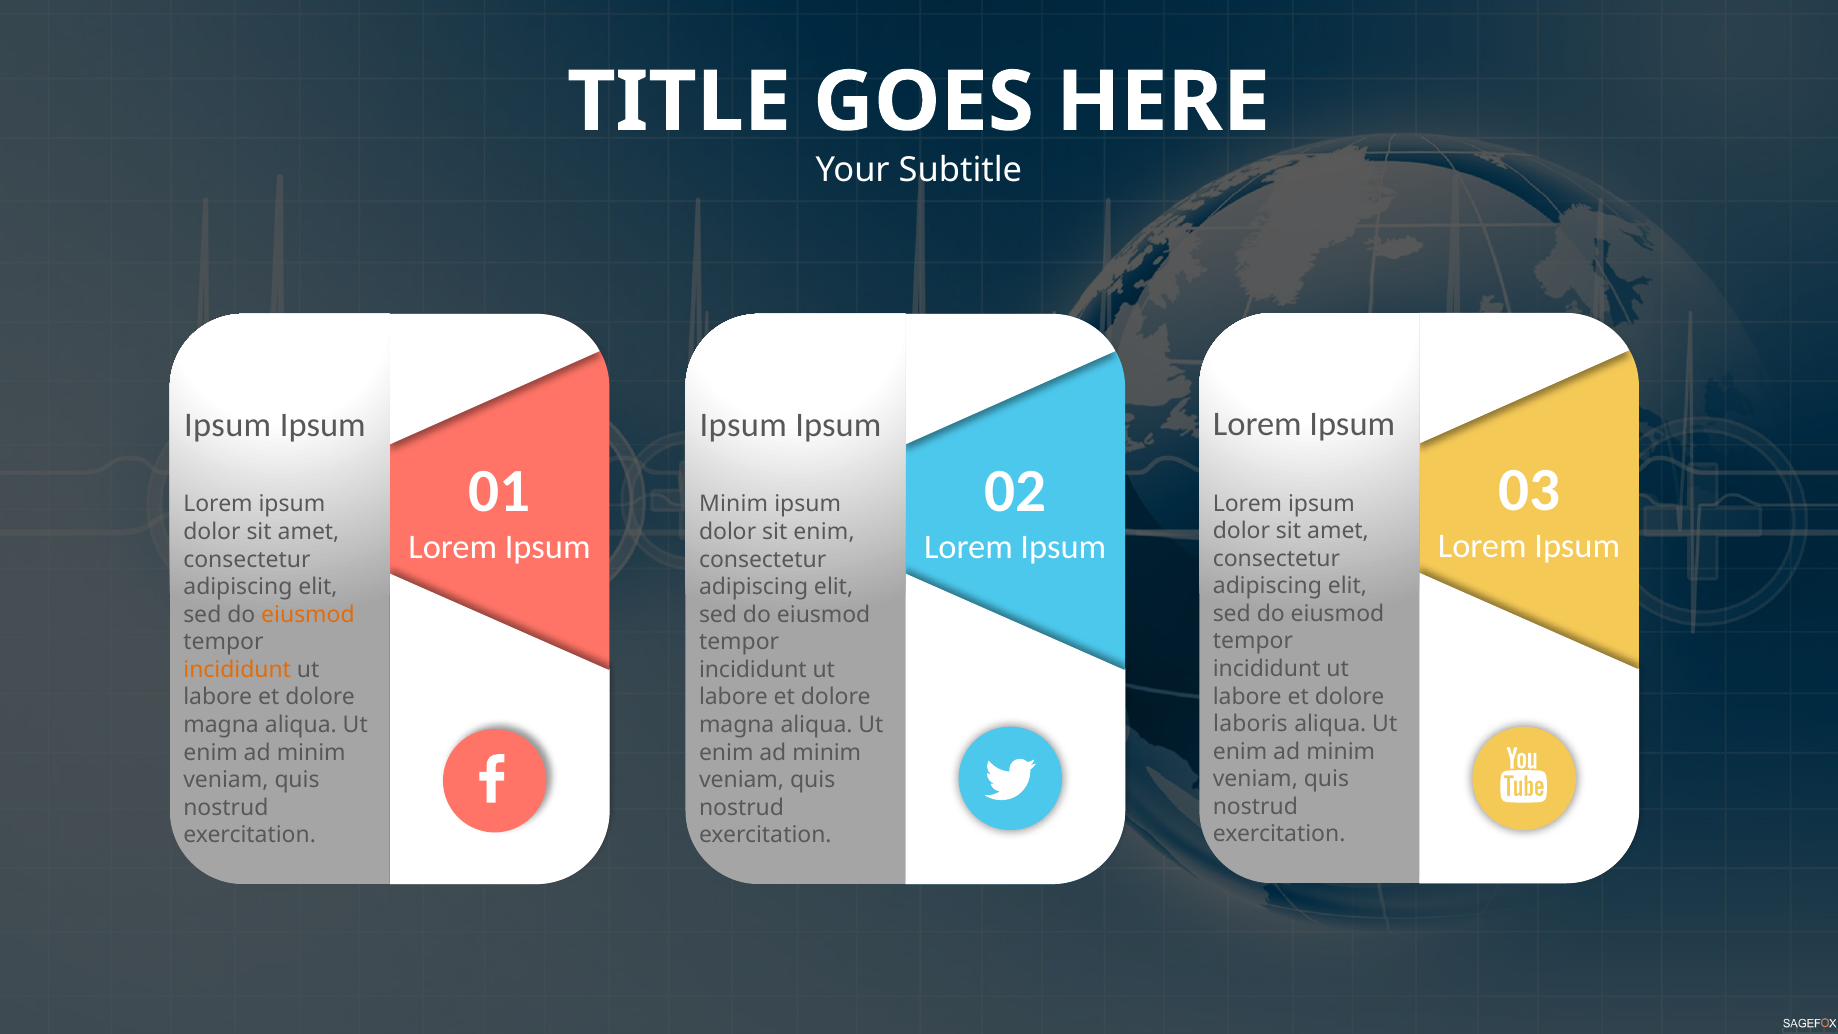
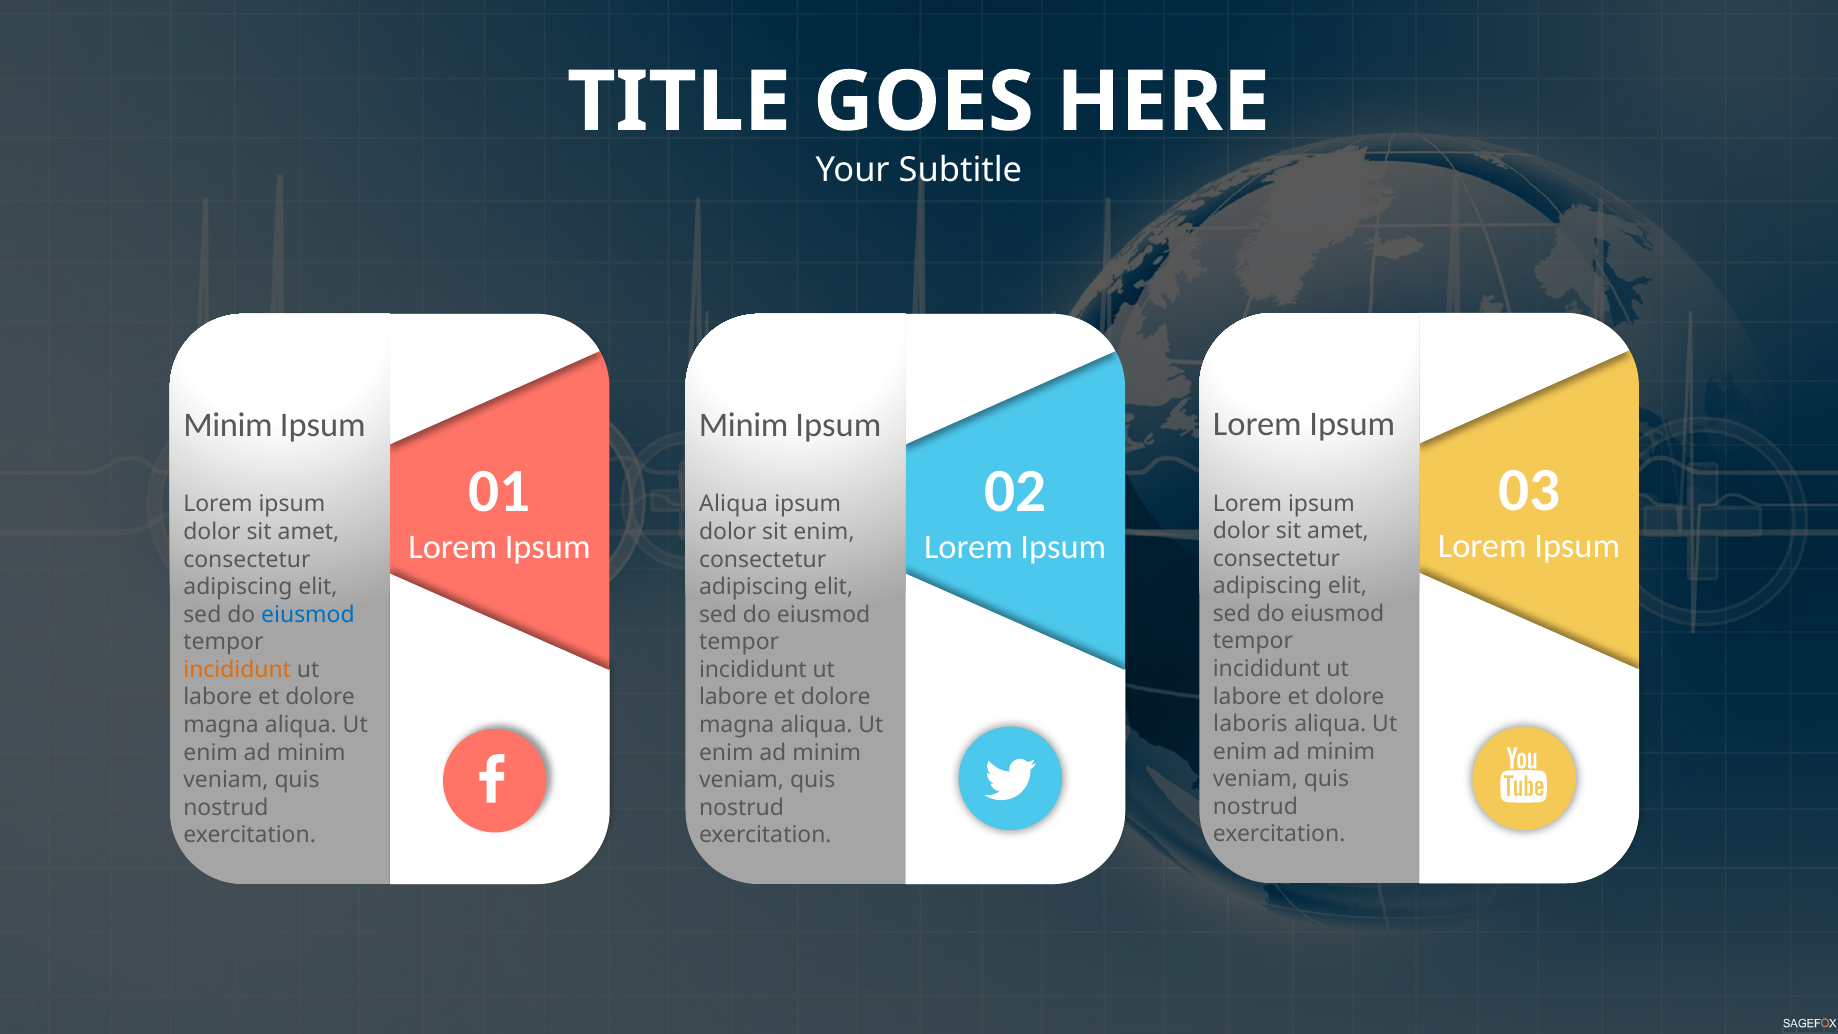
Ipsum: Ipsum -> Minim (228, 425)
Ipsum: Ipsum -> Minim (744, 425)
Minim: Minim -> Aliqua (734, 504)
eiusmod colour: orange -> blue (308, 615)
